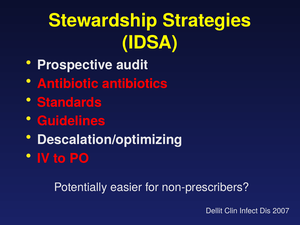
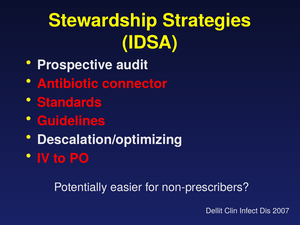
antibiotics: antibiotics -> connector (135, 84)
